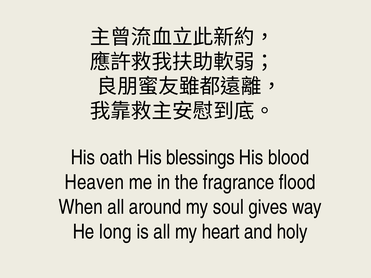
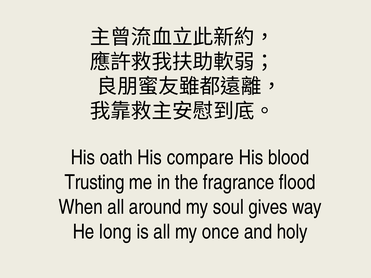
blessings: blessings -> compare (200, 158)
Heaven: Heaven -> Trusting (95, 183)
heart: heart -> once (221, 232)
